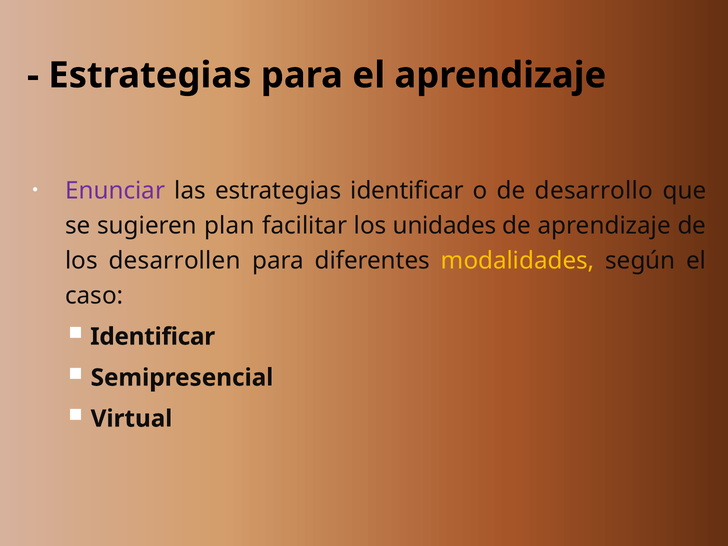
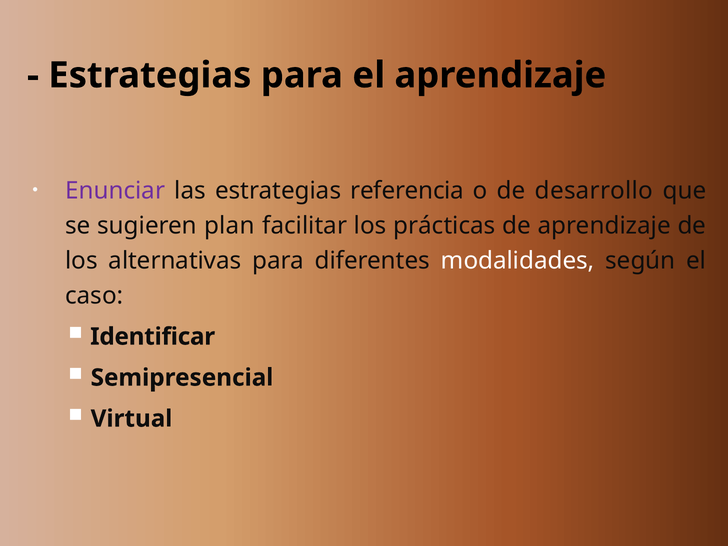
estrategias identificar: identificar -> referencia (407, 191)
unidades: unidades -> prácticas (444, 226)
desarrollen: desarrollen -> alternativas (175, 261)
modalidades colour: yellow -> white (518, 261)
